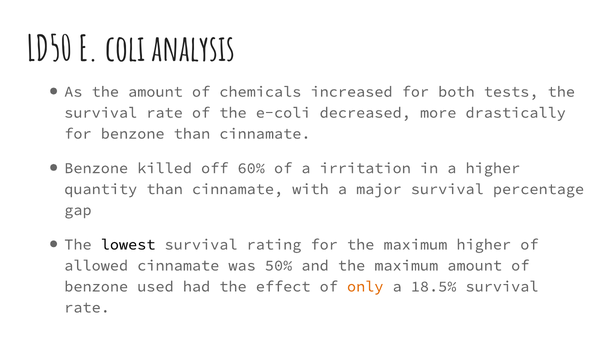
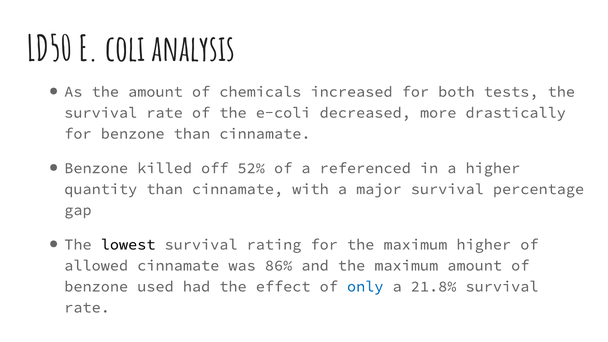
60%: 60% -> 52% (251, 168)
irritation: irritation -> referenced (365, 168)
50%: 50% -> 86% (279, 265)
only colour: orange -> blue (365, 286)
18.5%: 18.5% -> 21.8% (434, 286)
